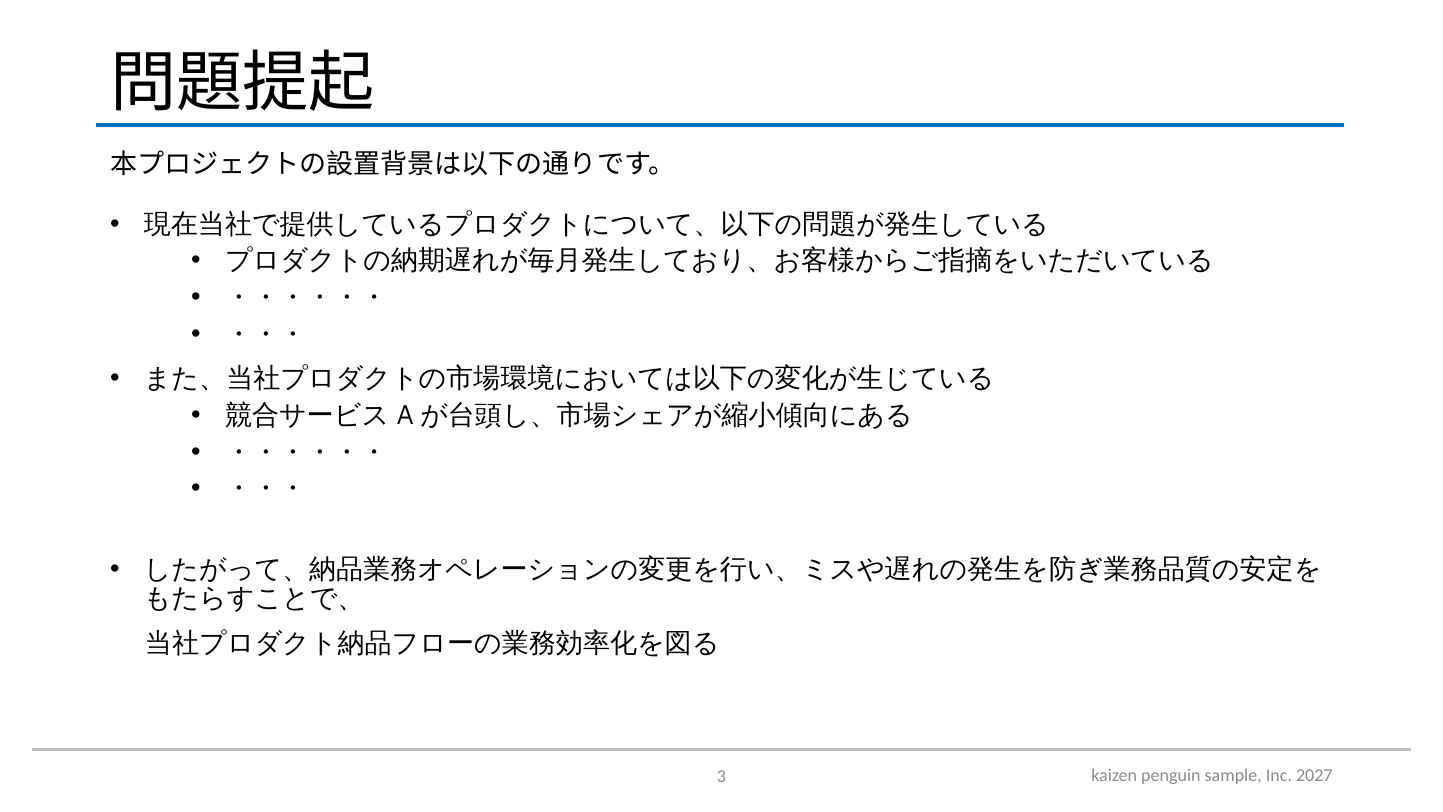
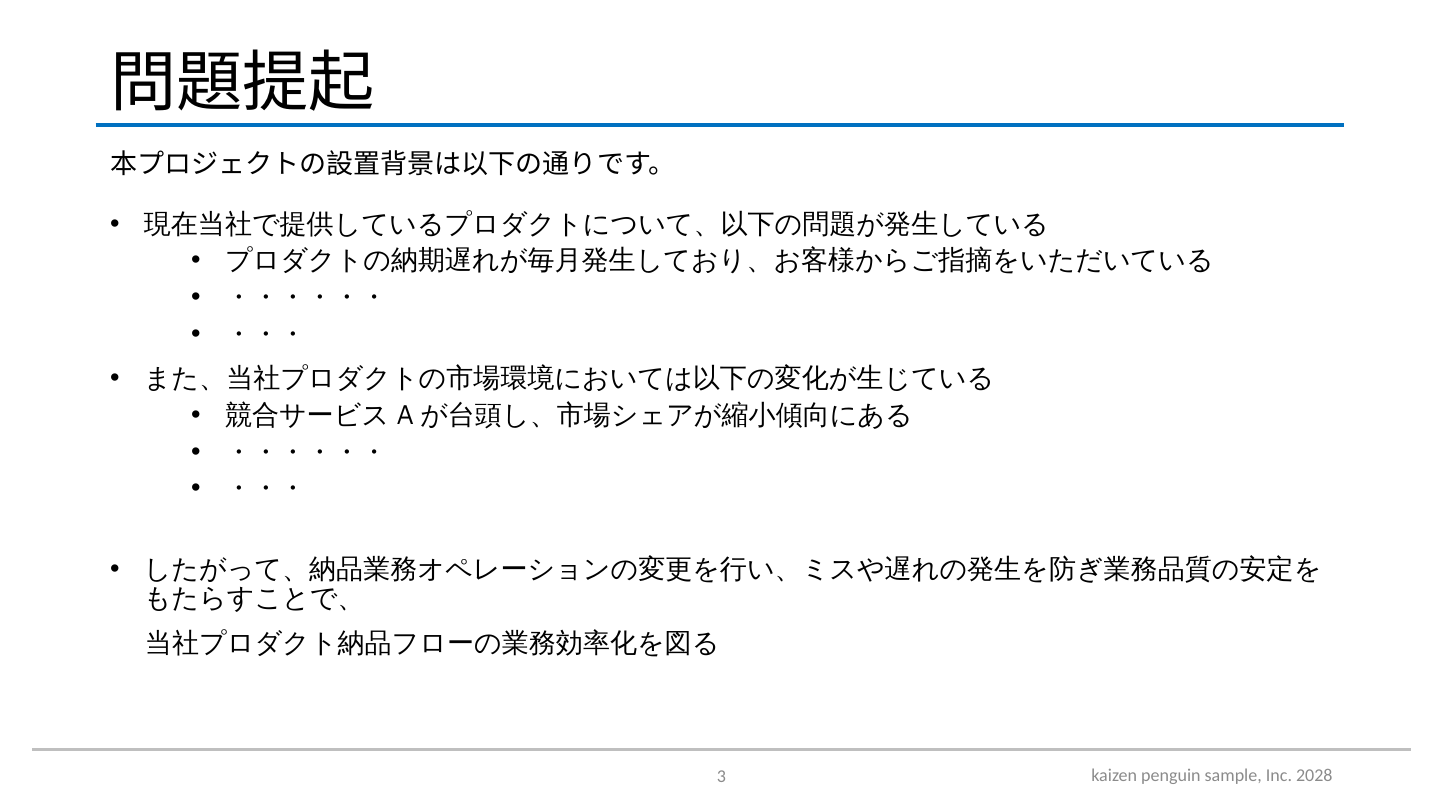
2027: 2027 -> 2028 (1314, 775)
